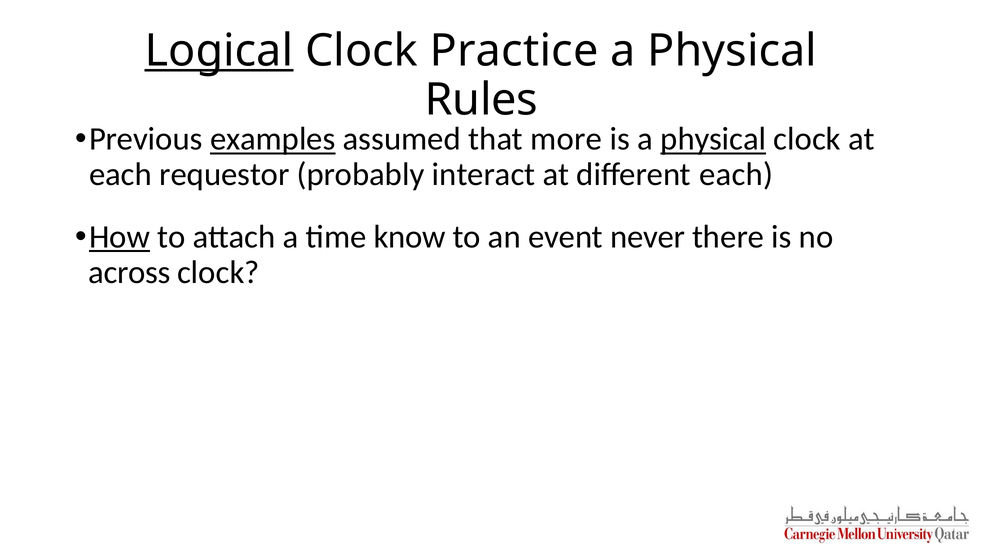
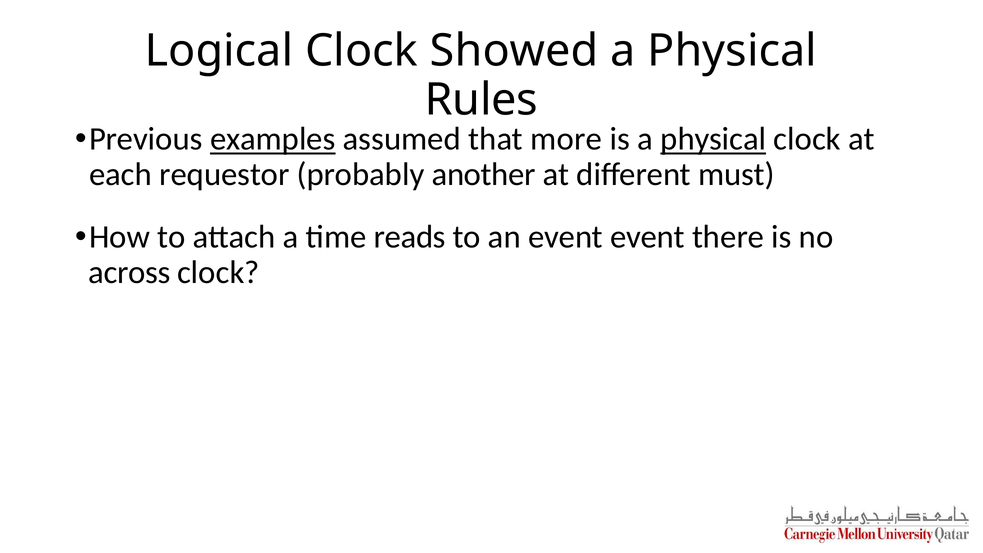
Logical underline: present -> none (219, 51)
Practice: Practice -> Showed (514, 51)
interact: interact -> another (484, 175)
different each: each -> must (736, 175)
How underline: present -> none (120, 237)
know: know -> reads (410, 237)
event never: never -> event (648, 237)
